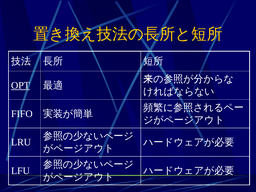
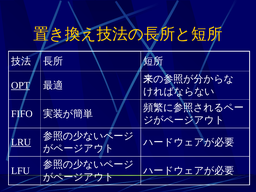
LRU underline: none -> present (21, 142)
